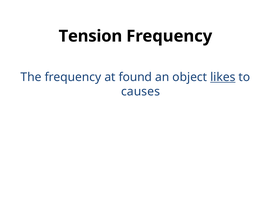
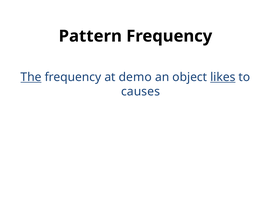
Tension: Tension -> Pattern (90, 36)
The underline: none -> present (31, 77)
found: found -> demo (135, 77)
